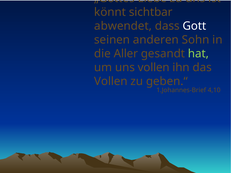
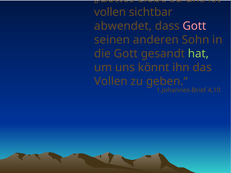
könnt: könnt -> vollen (110, 12)
Gott colour: white -> pink (194, 26)
die Aller: Aller -> Gott (126, 54)
uns vollen: vollen -> könnt (154, 68)
